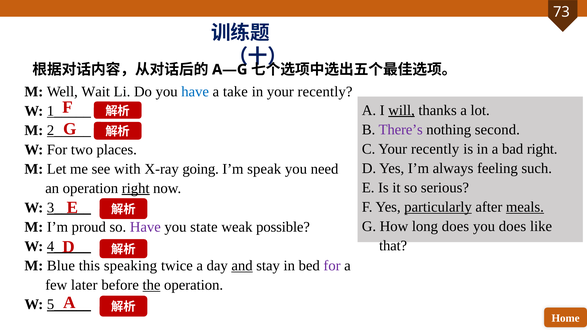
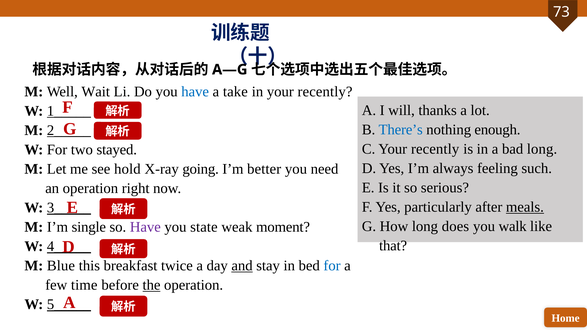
will underline: present -> none (402, 110)
There’s colour: purple -> blue (401, 130)
second: second -> enough (497, 130)
bad right: right -> long (542, 149)
places: places -> stayed (117, 150)
with: with -> hold (127, 169)
speak: speak -> better (264, 169)
right underline: present -> none (136, 188)
particularly underline: present -> none (438, 207)
you does: does -> walk (513, 226)
proud: proud -> single (89, 227)
possible: possible -> moment (283, 227)
speaking: speaking -> breakfast (130, 266)
for colour: purple -> blue (332, 266)
later: later -> time (84, 285)
